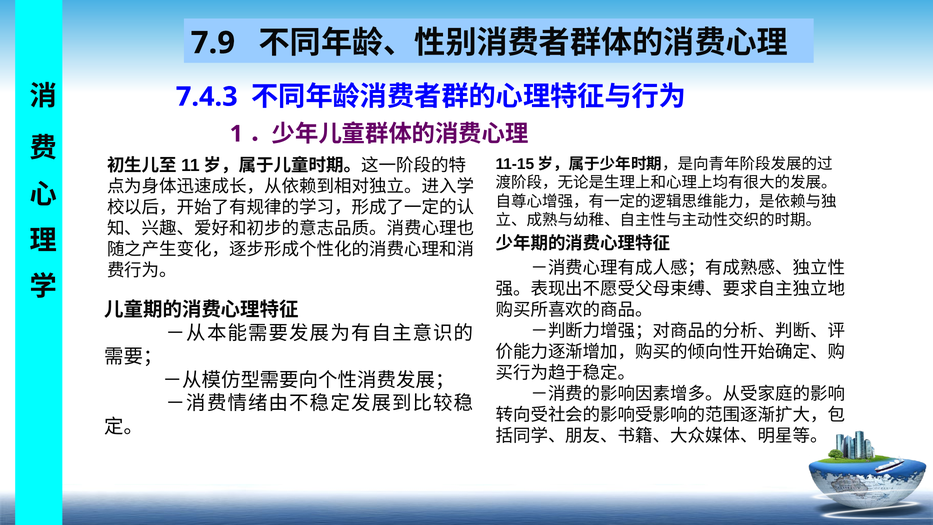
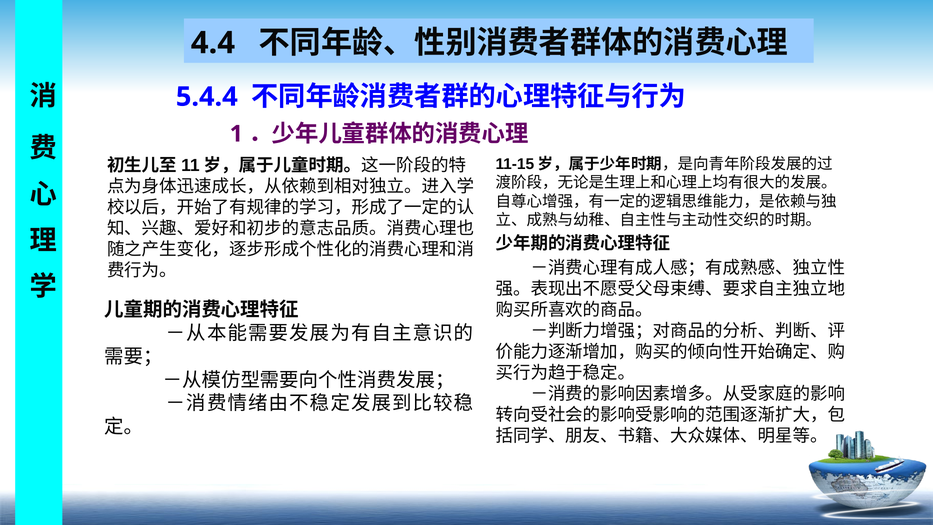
7.9: 7.9 -> 4.4 (213, 43)
7.4.3: 7.4.3 -> 5.4.4 (207, 97)
